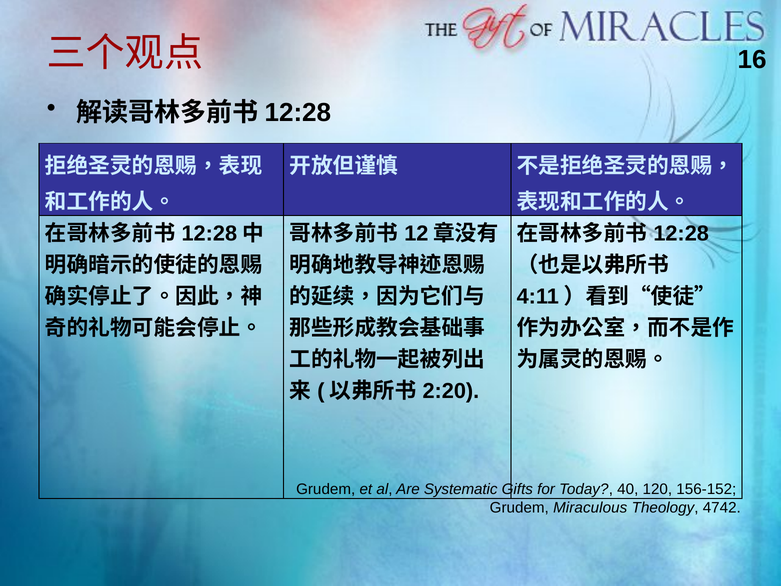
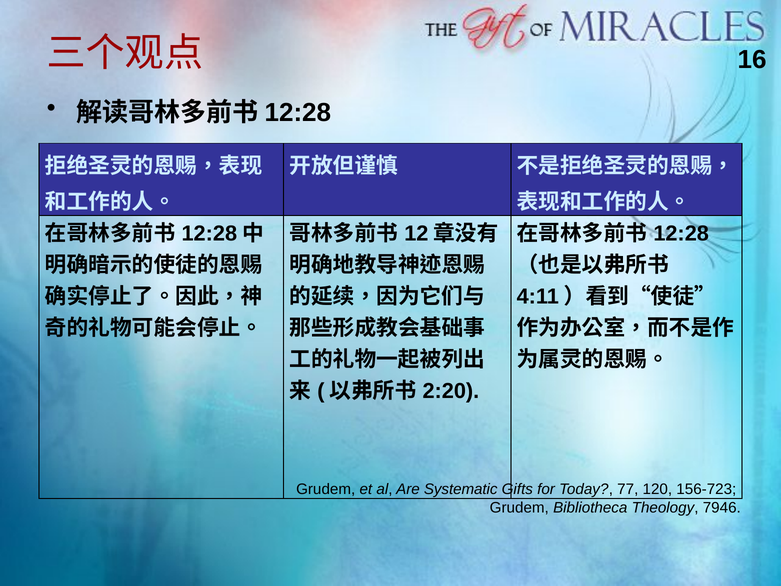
40: 40 -> 77 (628, 489)
156-152: 156-152 -> 156-723 (706, 489)
Miraculous: Miraculous -> Bibliotheca (590, 507)
4742: 4742 -> 7946 (722, 507)
